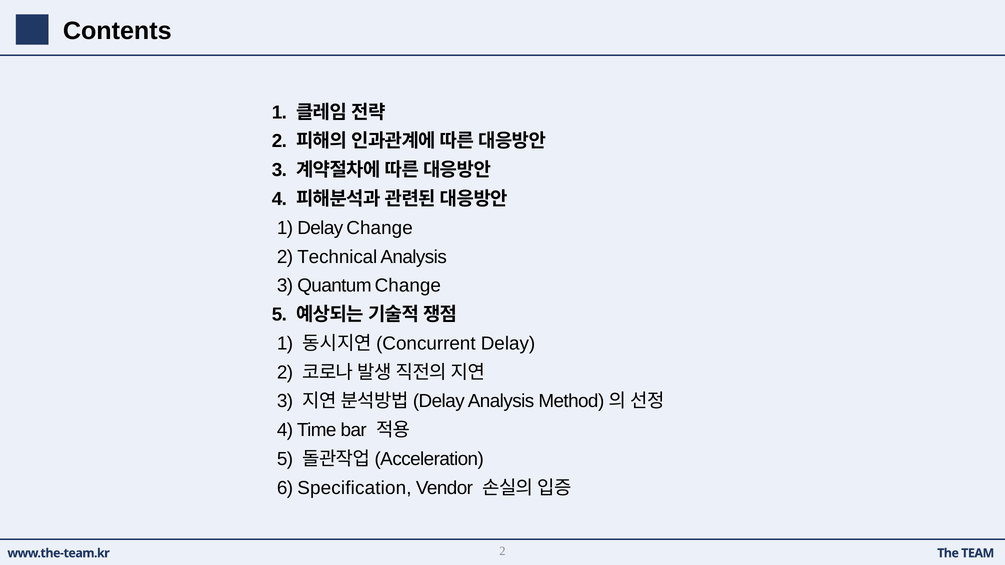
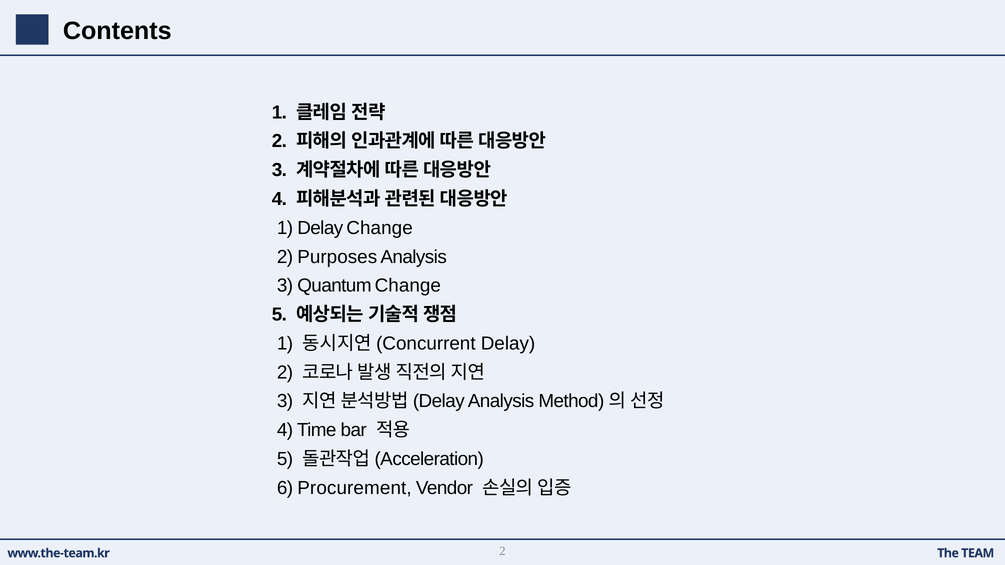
Technical: Technical -> Purposes (337, 257)
Specification: Specification -> Procurement (354, 488)
